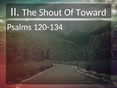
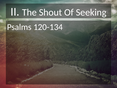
Toward: Toward -> Seeking (91, 12)
